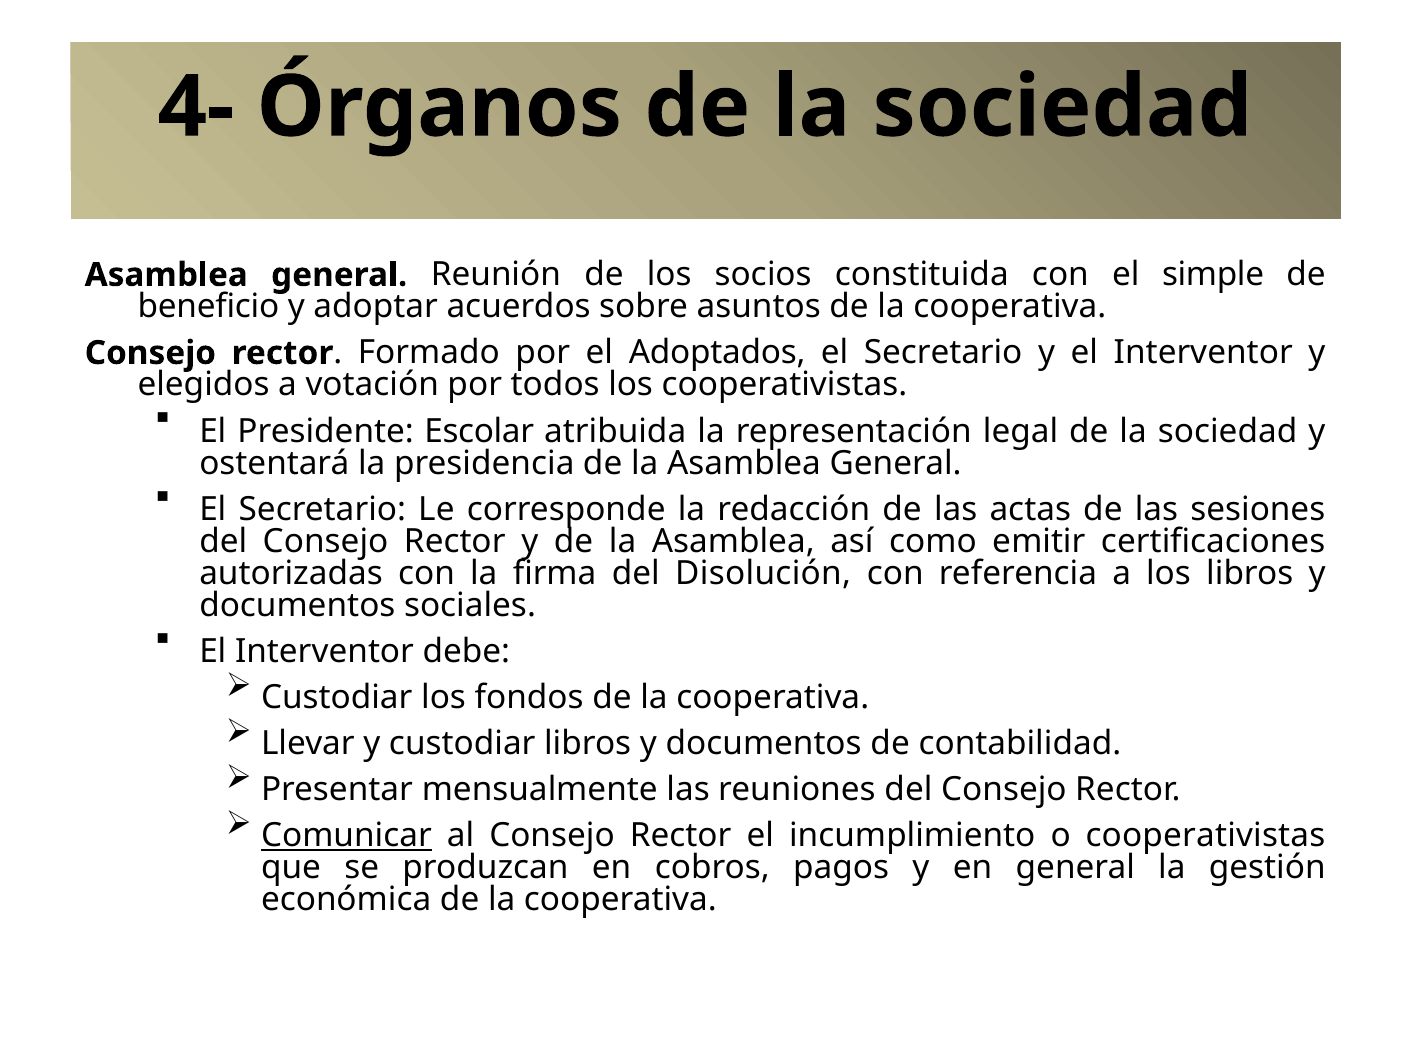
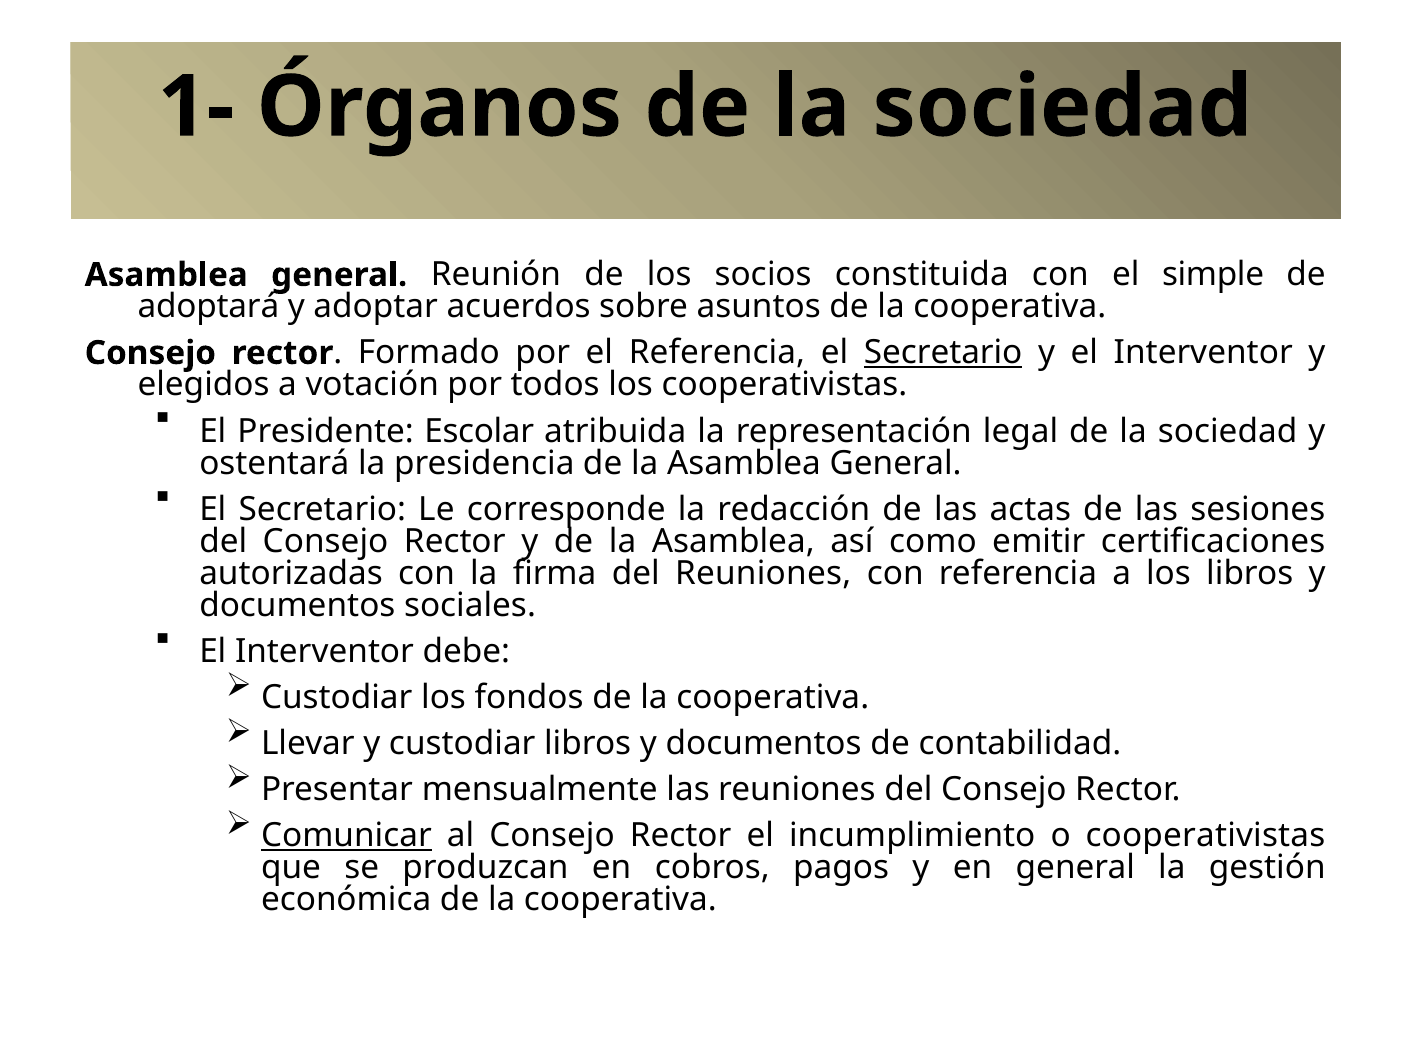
4-: 4- -> 1- (196, 107)
beneficio: beneficio -> adoptará (208, 307)
el Adoptados: Adoptados -> Referencia (717, 353)
Secretario underline: none -> present (943, 353)
del Disolución: Disolución -> Reuniones (763, 573)
